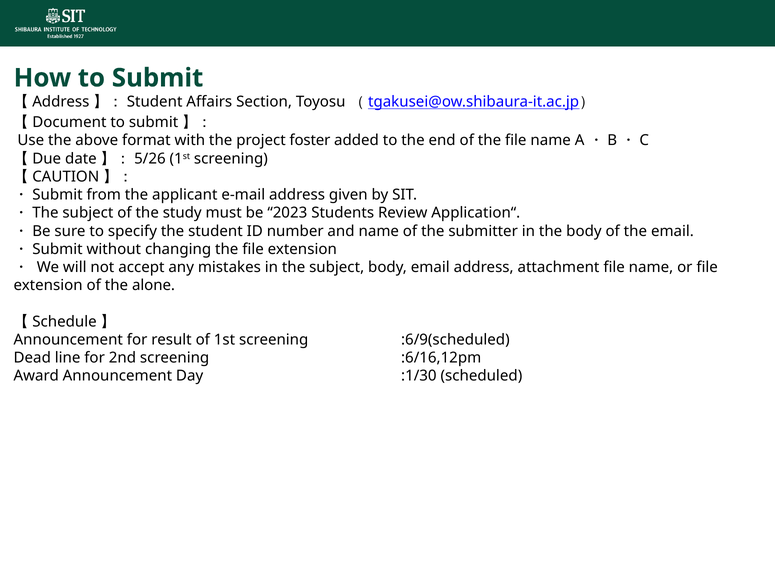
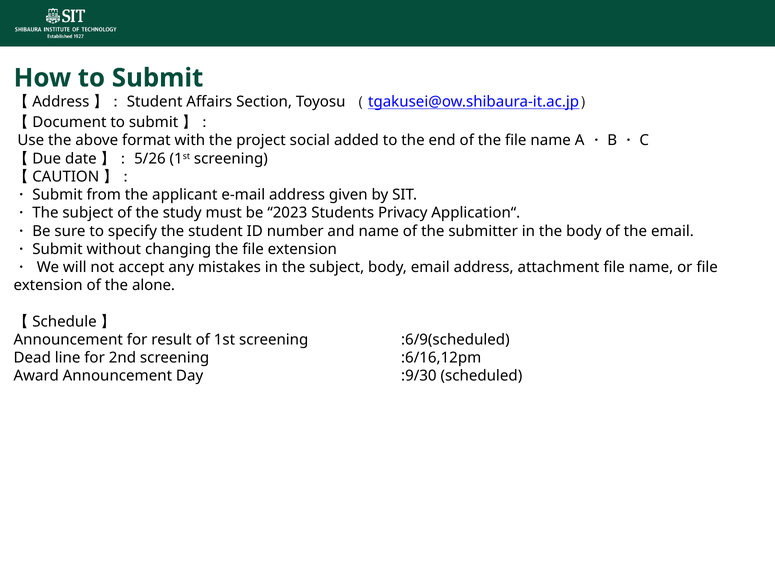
foster: foster -> social (310, 140)
Review: Review -> Privacy (403, 213)
:1/30: :1/30 -> :9/30 (419, 375)
